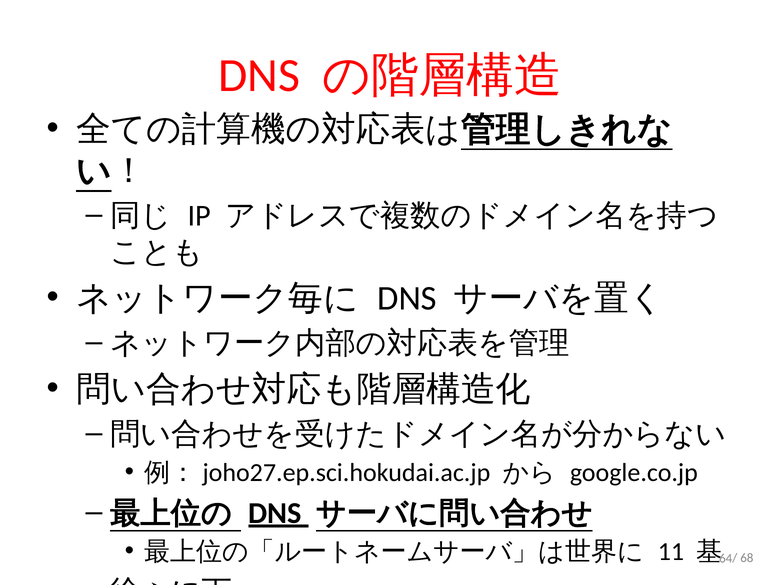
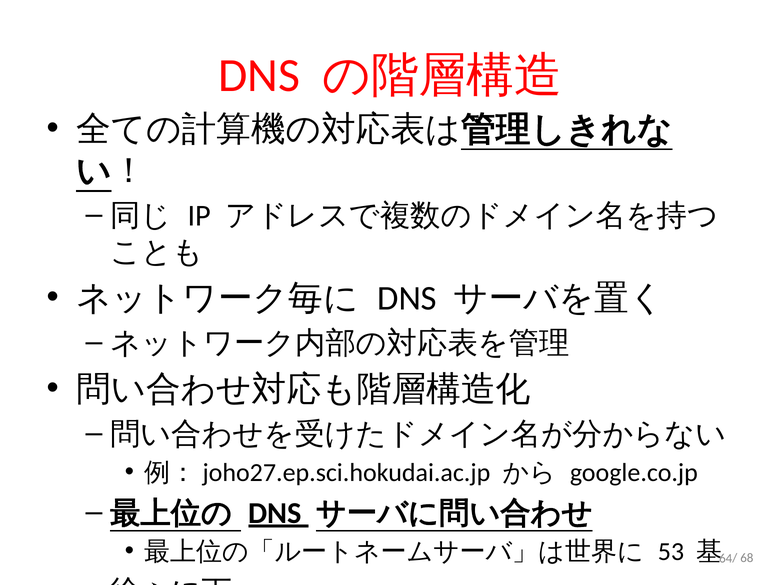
11: 11 -> 53 (671, 552)
